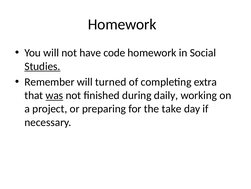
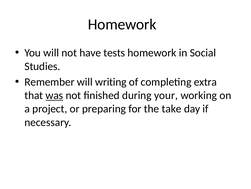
code: code -> tests (114, 53)
Studies underline: present -> none (42, 66)
turned: turned -> writing (111, 82)
daily: daily -> your (166, 95)
